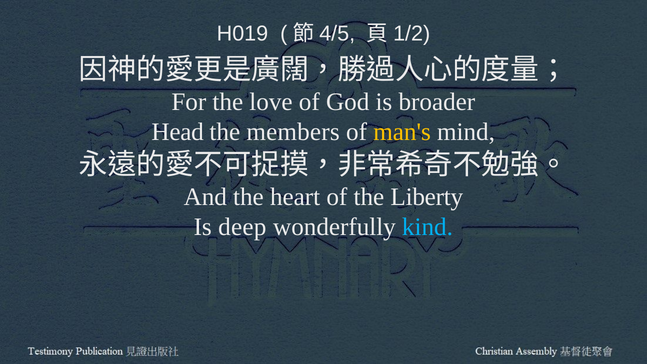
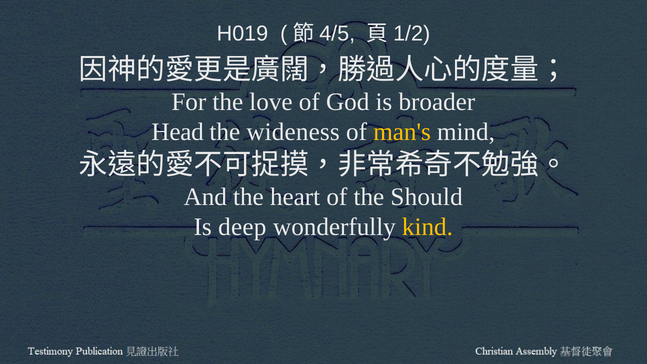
members: members -> wideness (293, 132)
Liberty: Liberty -> Should (427, 197)
kind colour: light blue -> yellow (427, 227)
